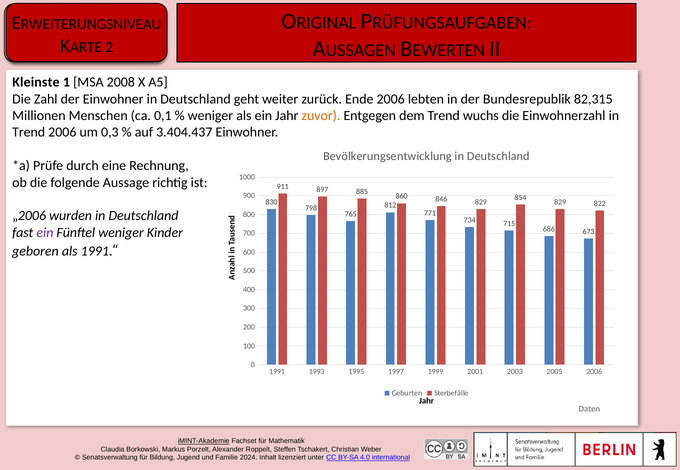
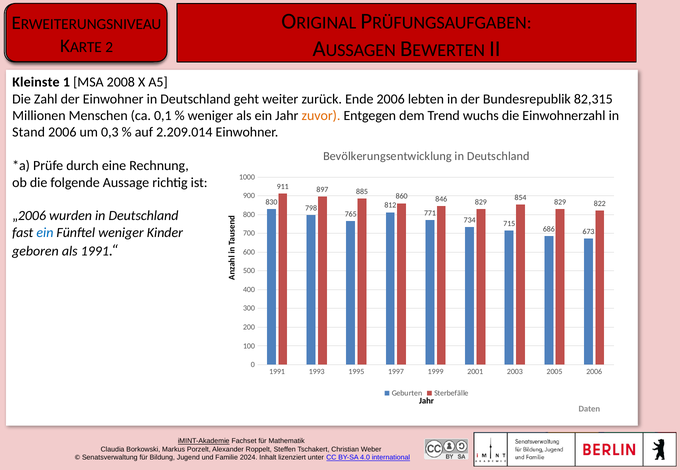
Trend: Trend -> Stand (29, 133)
3.404.437: 3.404.437 -> 2.209.014 (184, 133)
ein colour: purple -> blue (45, 233)
